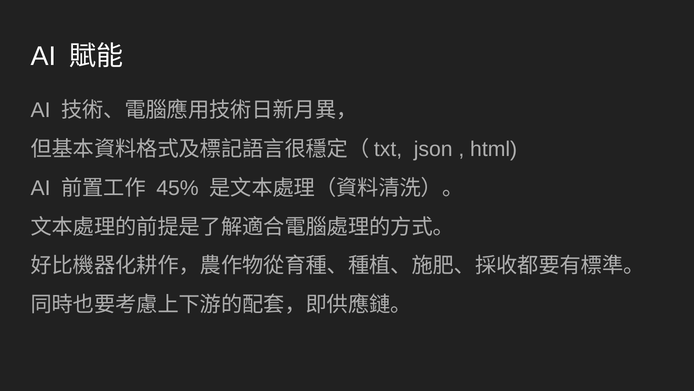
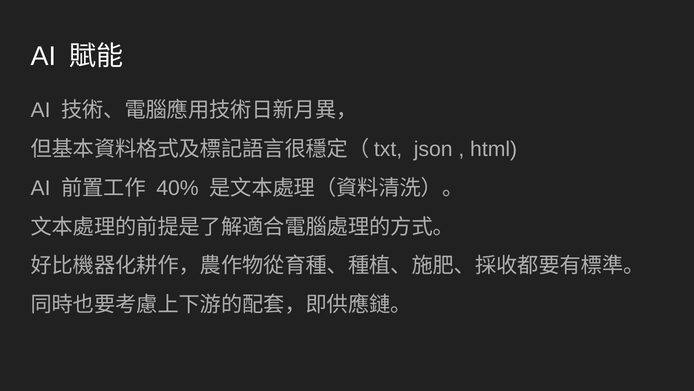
45%: 45% -> 40% (177, 188)
